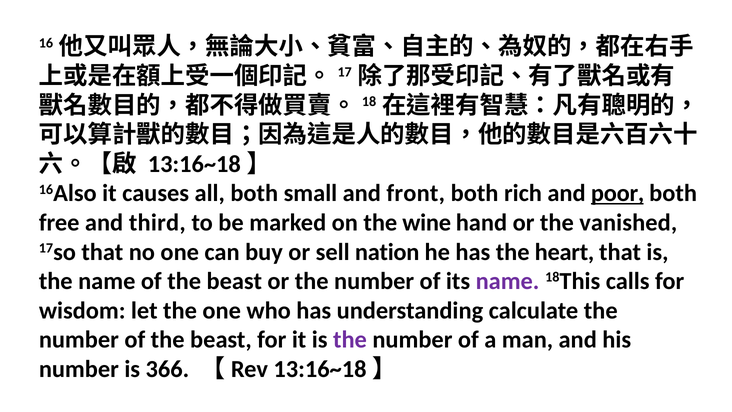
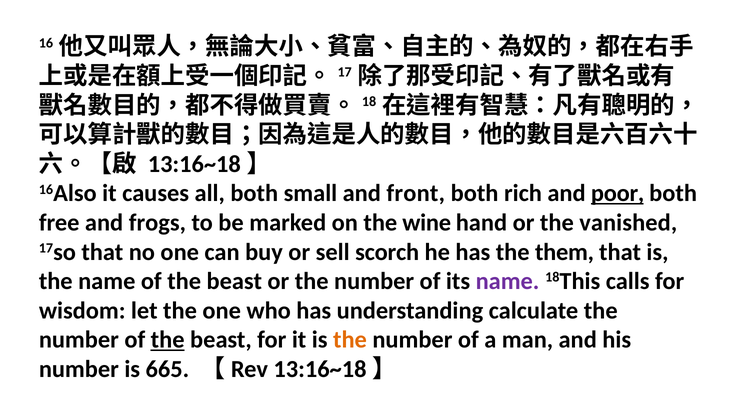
third: third -> frogs (157, 223)
nation: nation -> scorch (387, 252)
heart: heart -> them (564, 252)
the underline: none -> present (168, 340)
the colour: purple -> orange (350, 340)
366: 366 -> 665 (167, 369)
